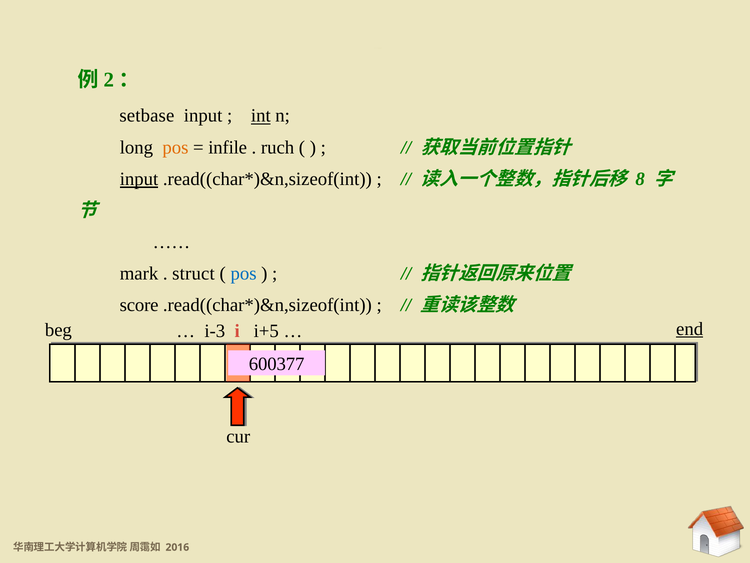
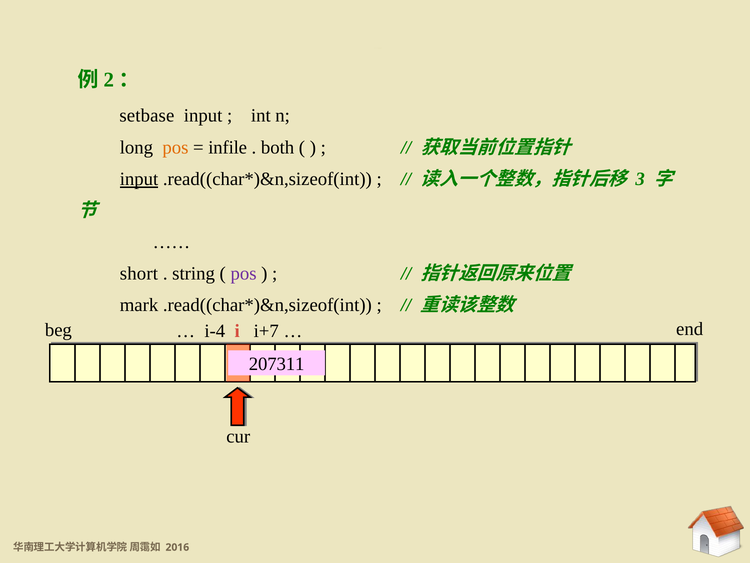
int underline: present -> none (261, 116)
ruch: ruch -> both (278, 148)
8: 8 -> 3 (640, 179)
mark: mark -> short (139, 273)
struct: struct -> string (194, 273)
pos colour: blue -> purple (244, 273)
score: score -> mark (139, 305)
end underline: present -> none (690, 329)
i-3: i-3 -> i-4 (215, 331)
i+5: i+5 -> i+7 (266, 331)
600377: 600377 -> 207311 (277, 364)
